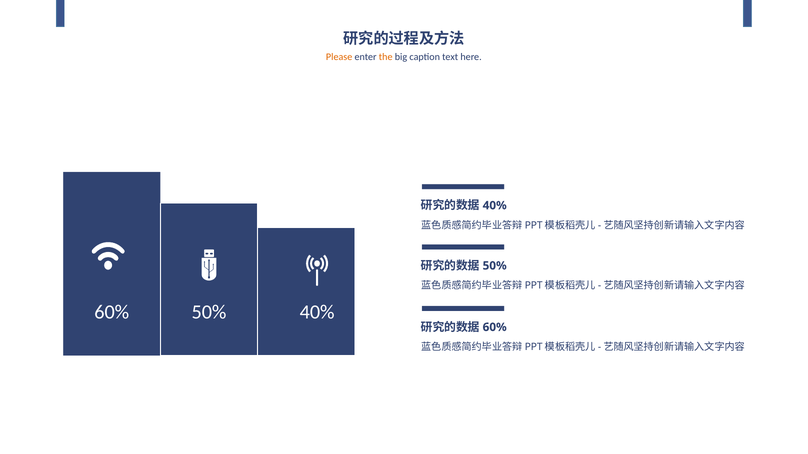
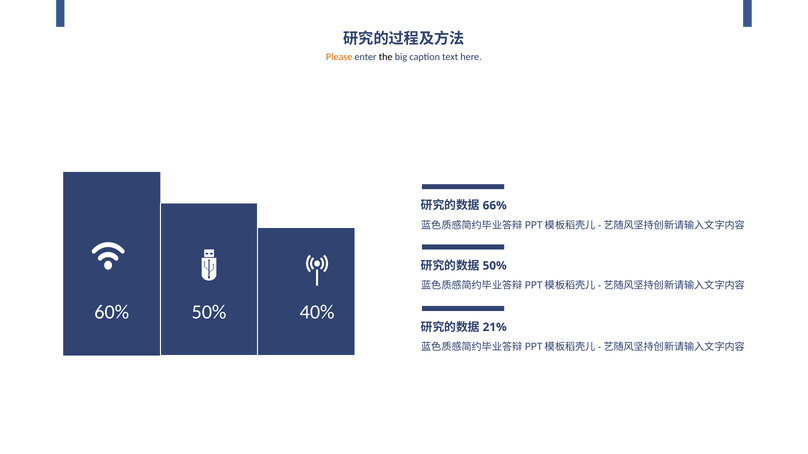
the colour: orange -> black (386, 57)
40%: 40% -> 66% (495, 206)
60%: 60% -> 21% (495, 328)
